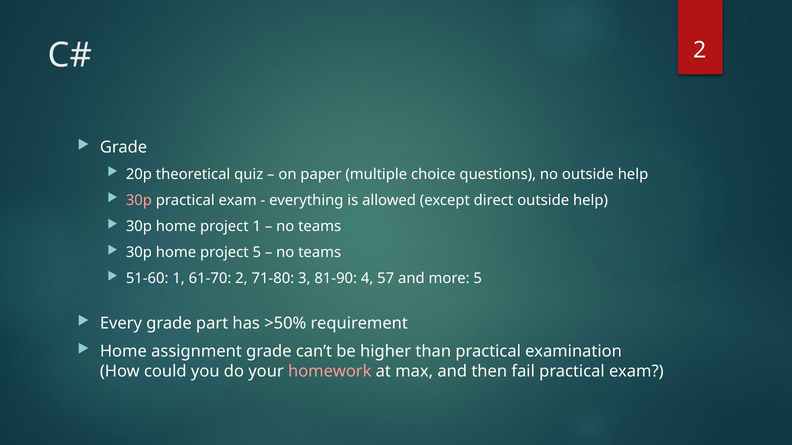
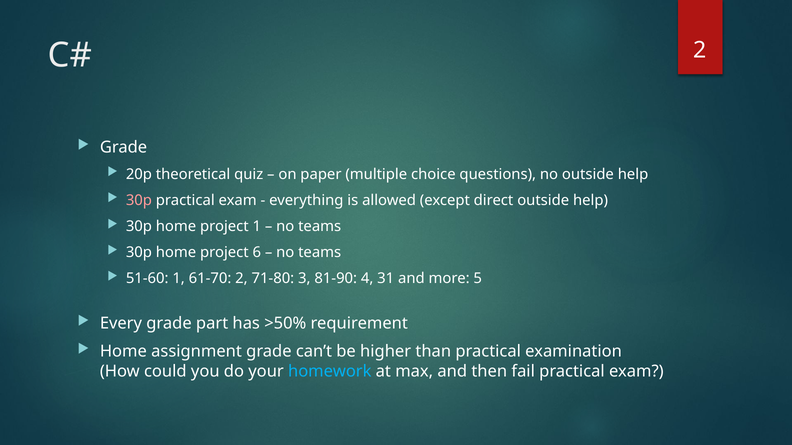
project 5: 5 -> 6 (257, 253)
57: 57 -> 31 (386, 279)
homework colour: pink -> light blue (330, 372)
